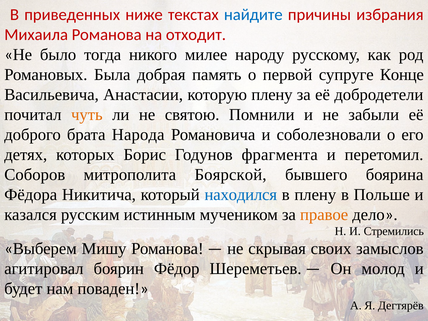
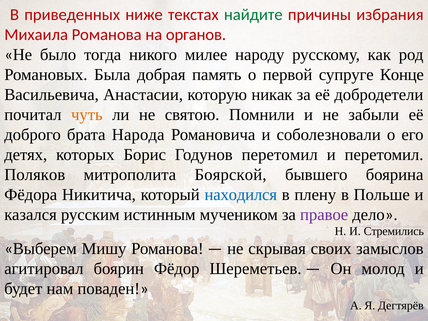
найдите colour: blue -> green (253, 15)
отходит: отходит -> органов (196, 35)
которую плену: плену -> никак (272, 95)
Годунов фрагмента: фрагмента -> перетомил (280, 155)
Соборов: Соборов -> Поляков (35, 175)
правое colour: orange -> purple (324, 215)
